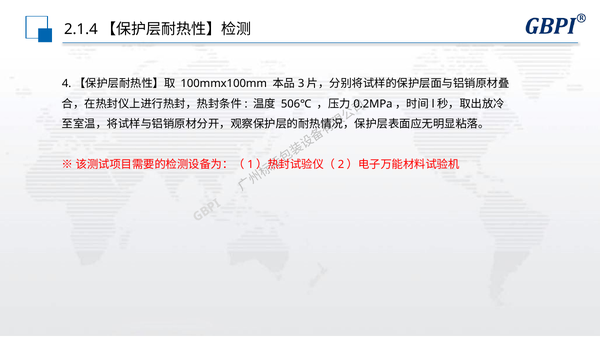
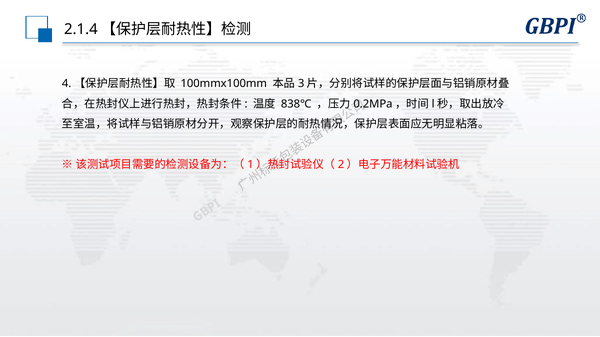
506℃: 506℃ -> 838℃ (296, 104)
